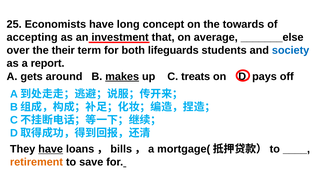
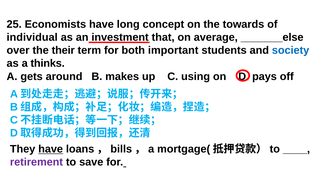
accepting: accepting -> individual (32, 37)
lifeguards: lifeguards -> important (173, 50)
report: report -> thinks (48, 63)
makes underline: present -> none (122, 76)
treats: treats -> using (196, 76)
retirement colour: orange -> purple (36, 162)
